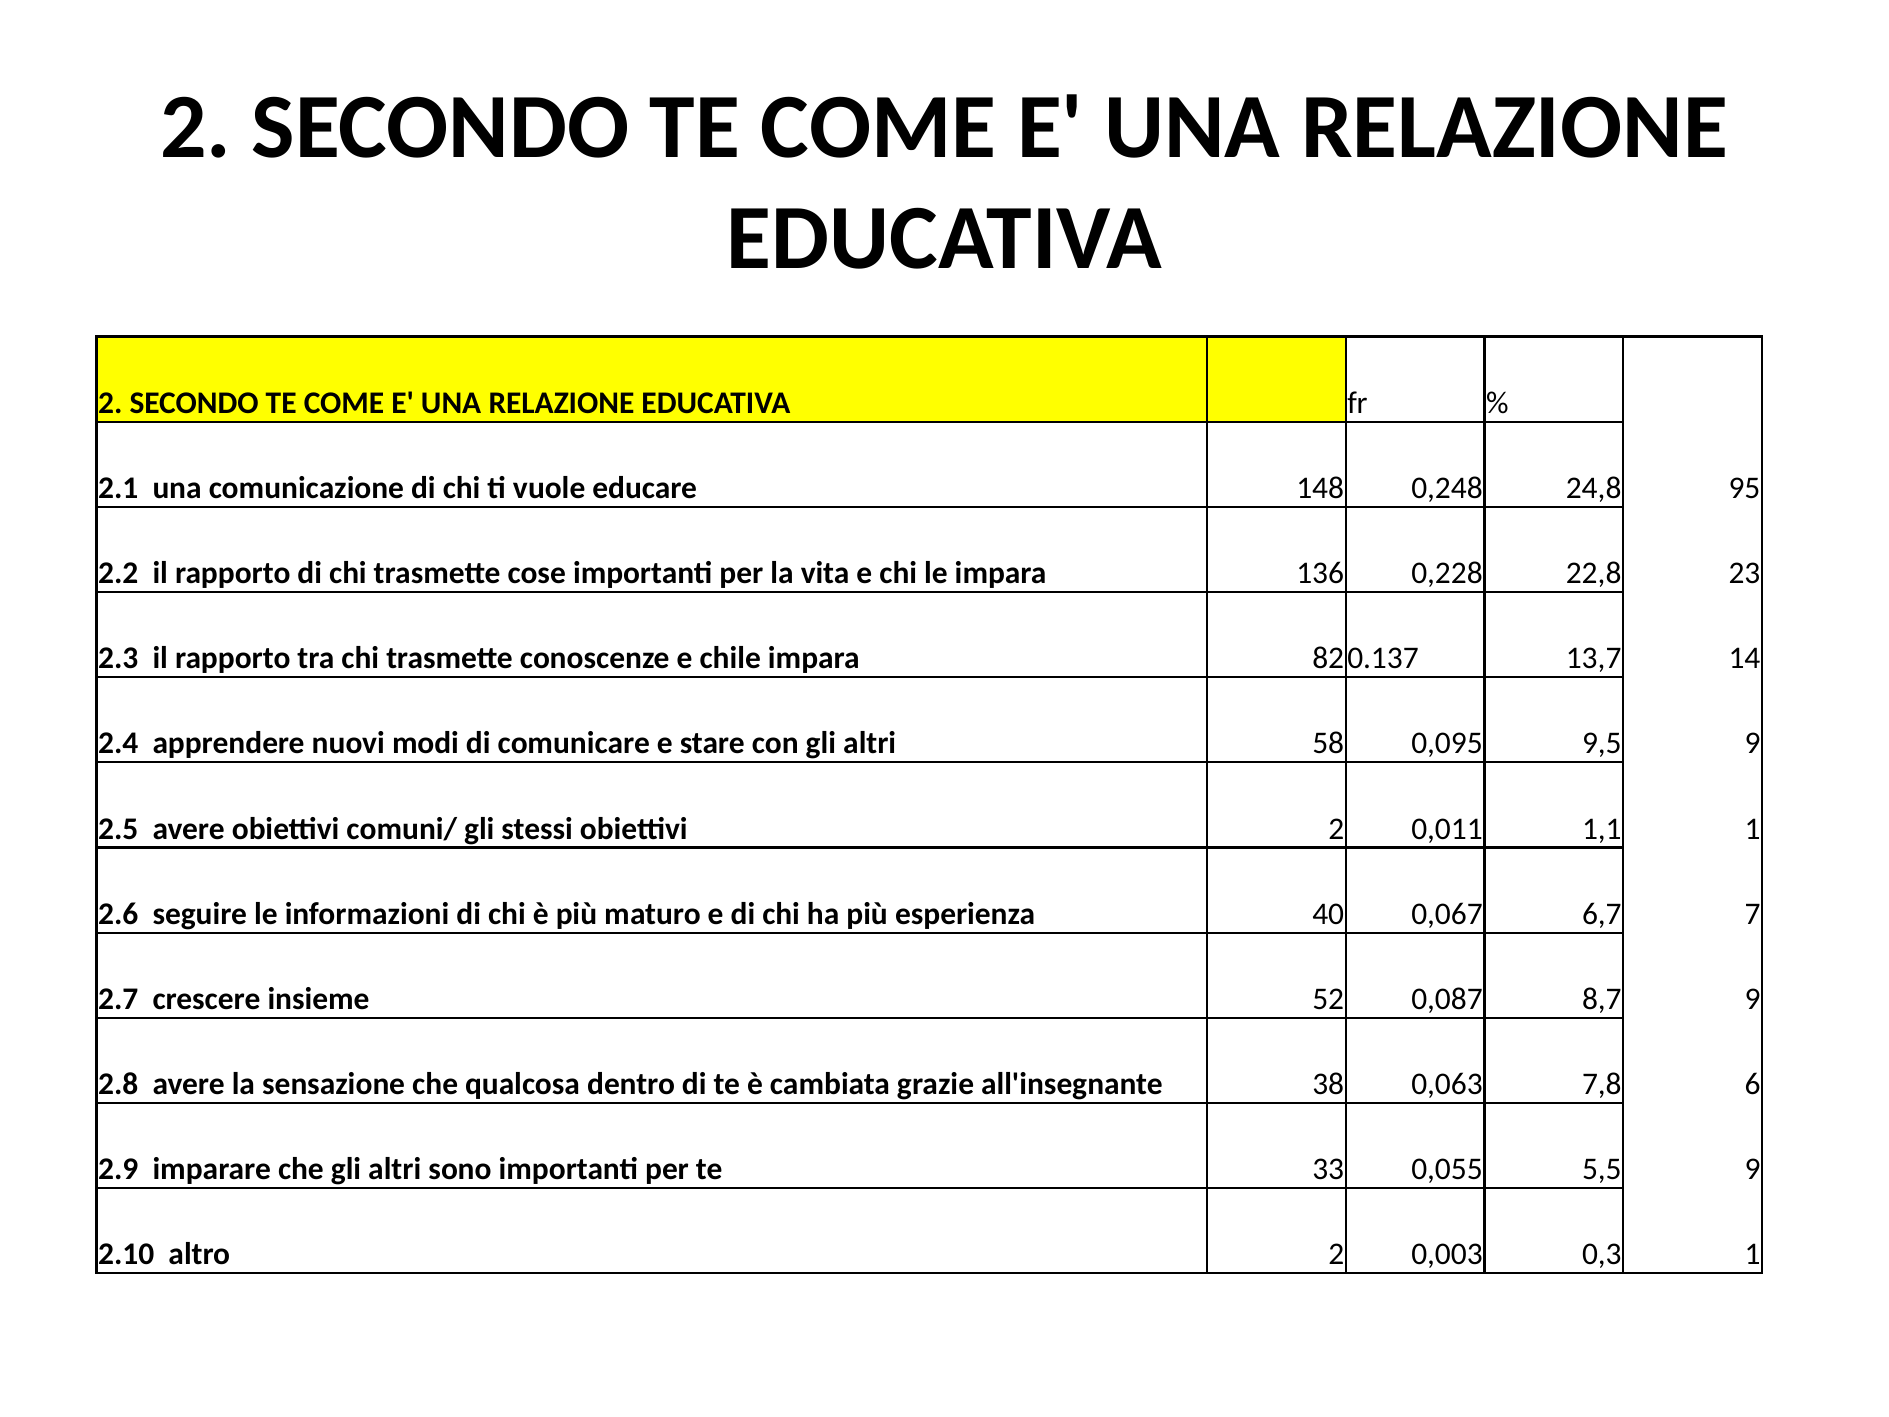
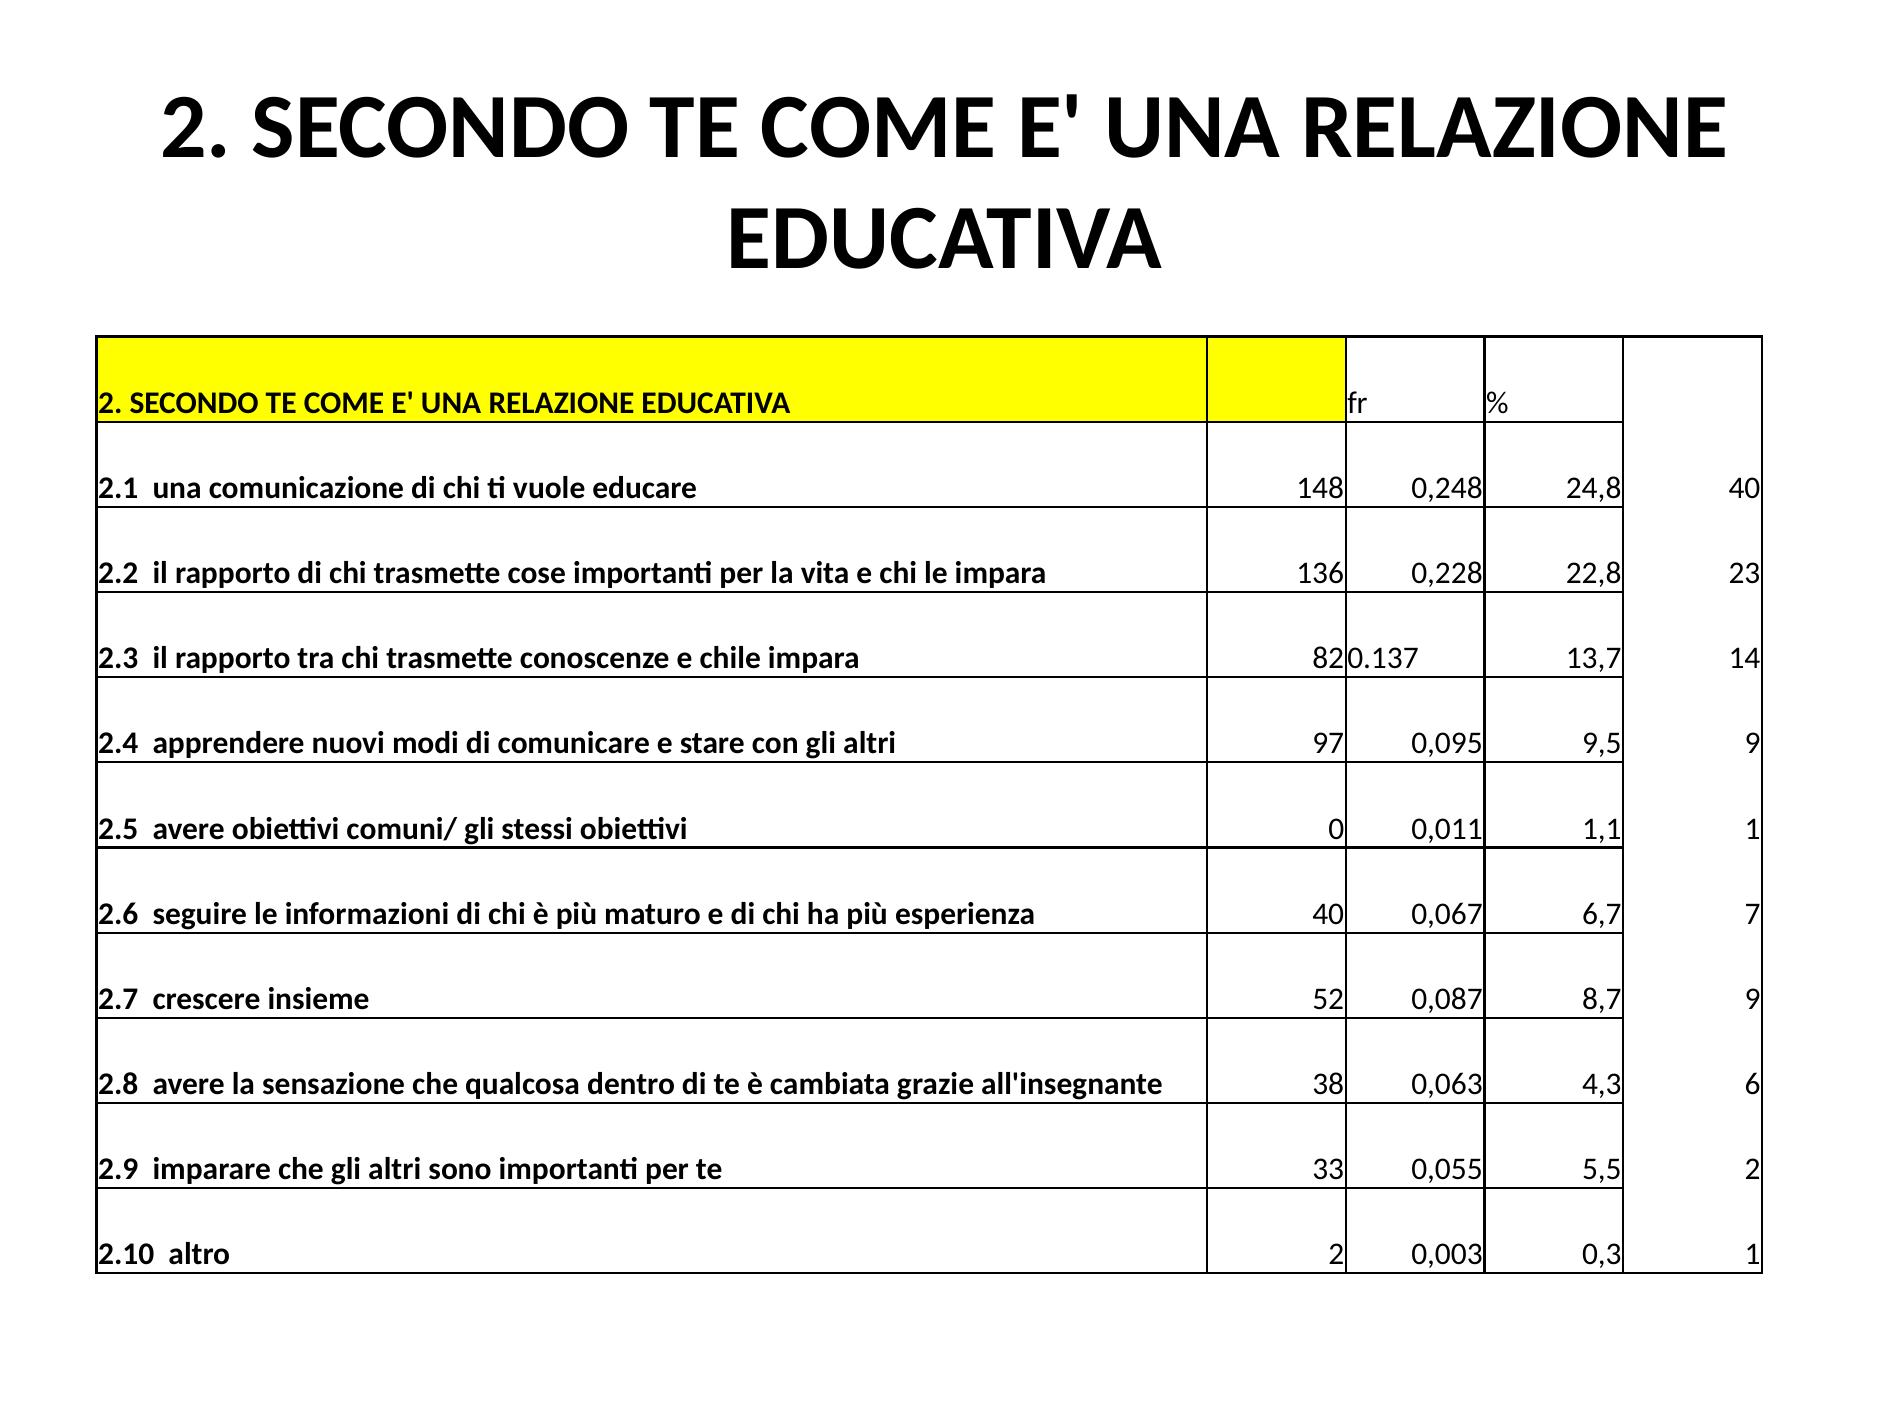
24,8 95: 95 -> 40 (1744, 488)
58: 58 -> 97 (1328, 743)
obiettivi 2: 2 -> 0 (1336, 829)
7,8: 7,8 -> 4,3 (1602, 1084)
5,5 9: 9 -> 2 (1753, 1169)
